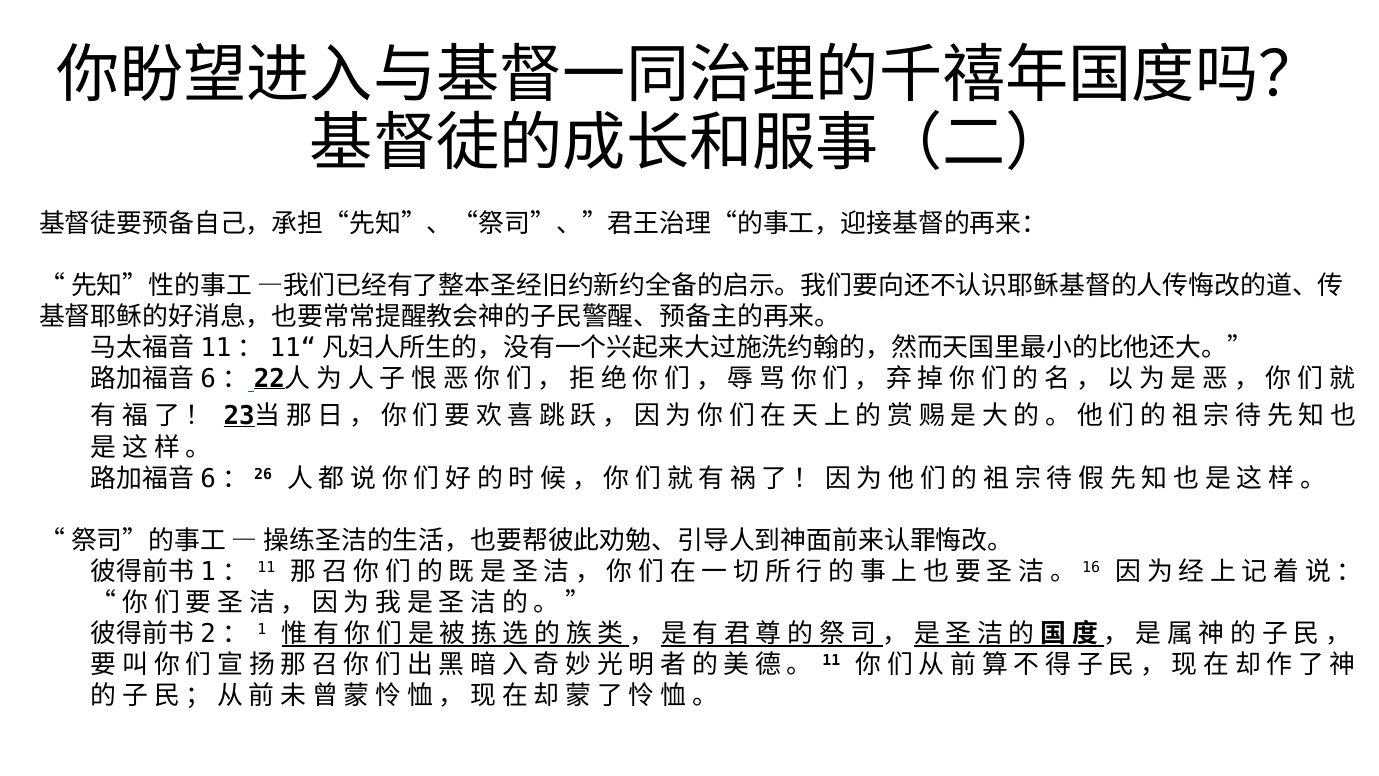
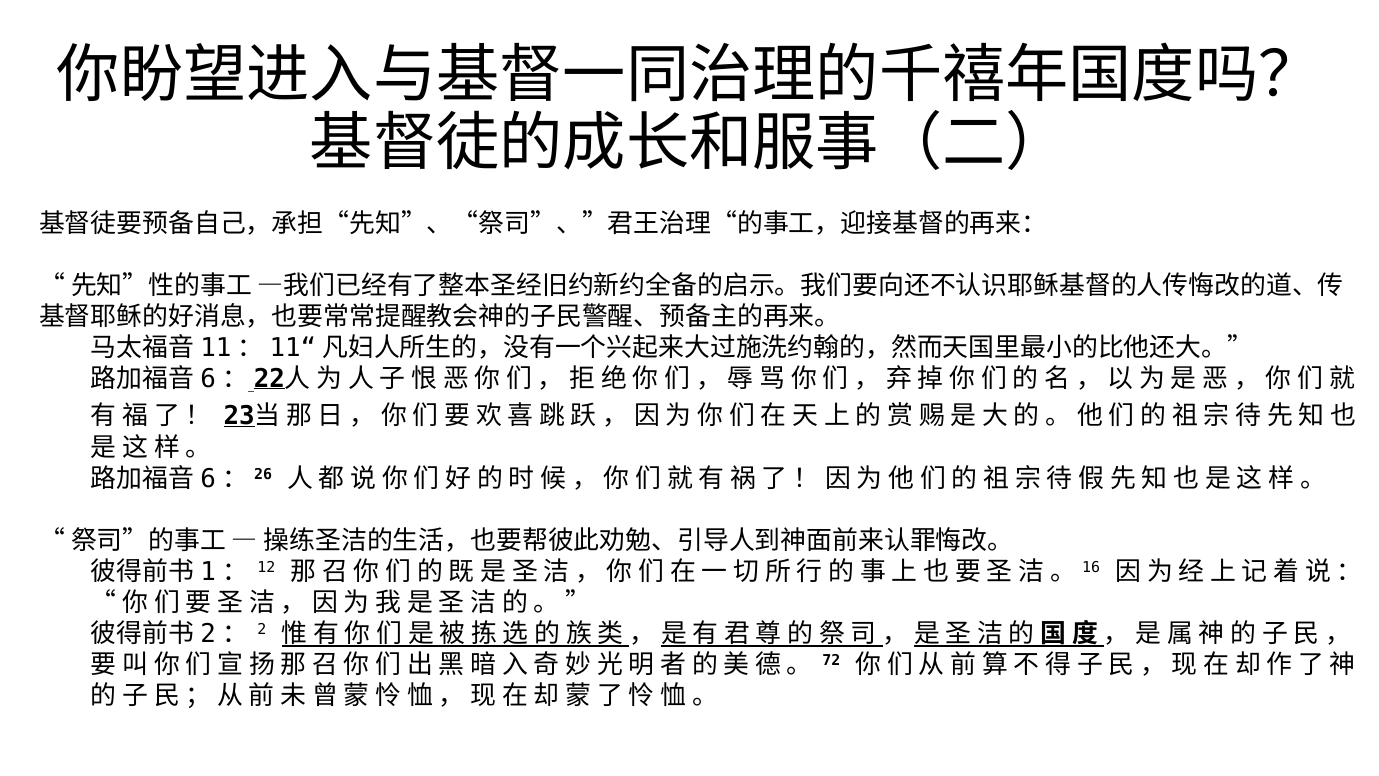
11: 11 -> 12 (266, 567)
1: 1 -> 2 (262, 629)
11: 11 -> 72 (831, 660)
